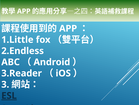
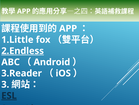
2.Endless underline: none -> present (23, 51)
